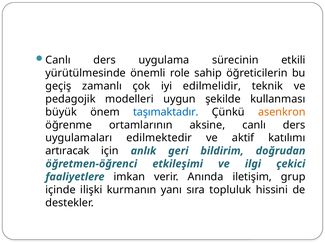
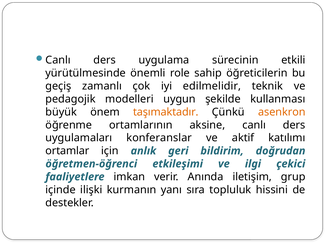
taşımaktadır colour: blue -> orange (166, 112)
edilmektedir: edilmektedir -> konferanslar (159, 138)
artıracak: artıracak -> ortamlar (67, 151)
